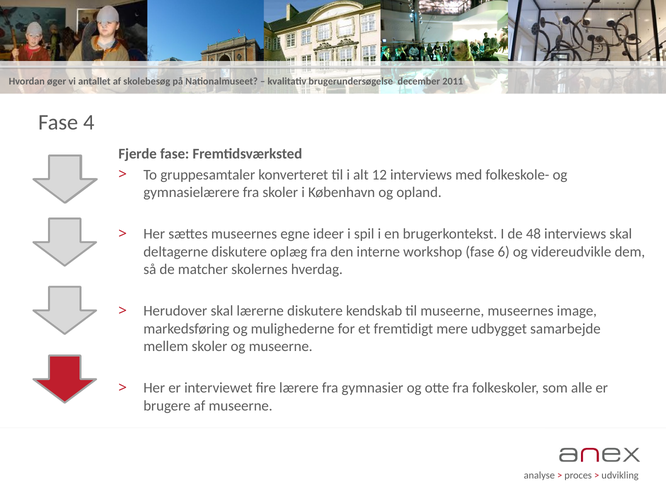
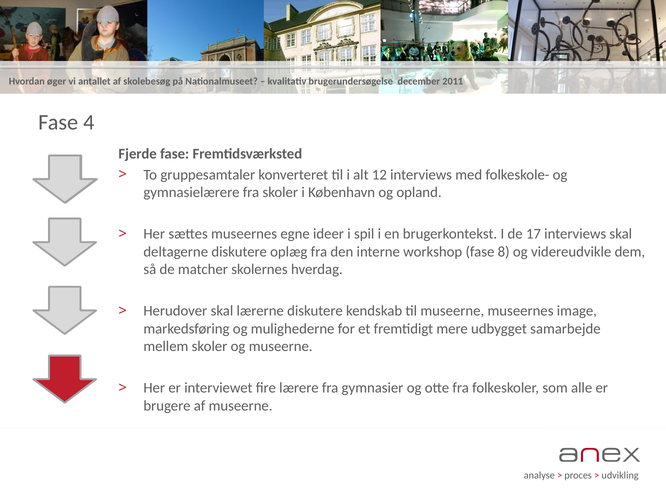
48: 48 -> 17 (534, 234)
6: 6 -> 8 (504, 251)
